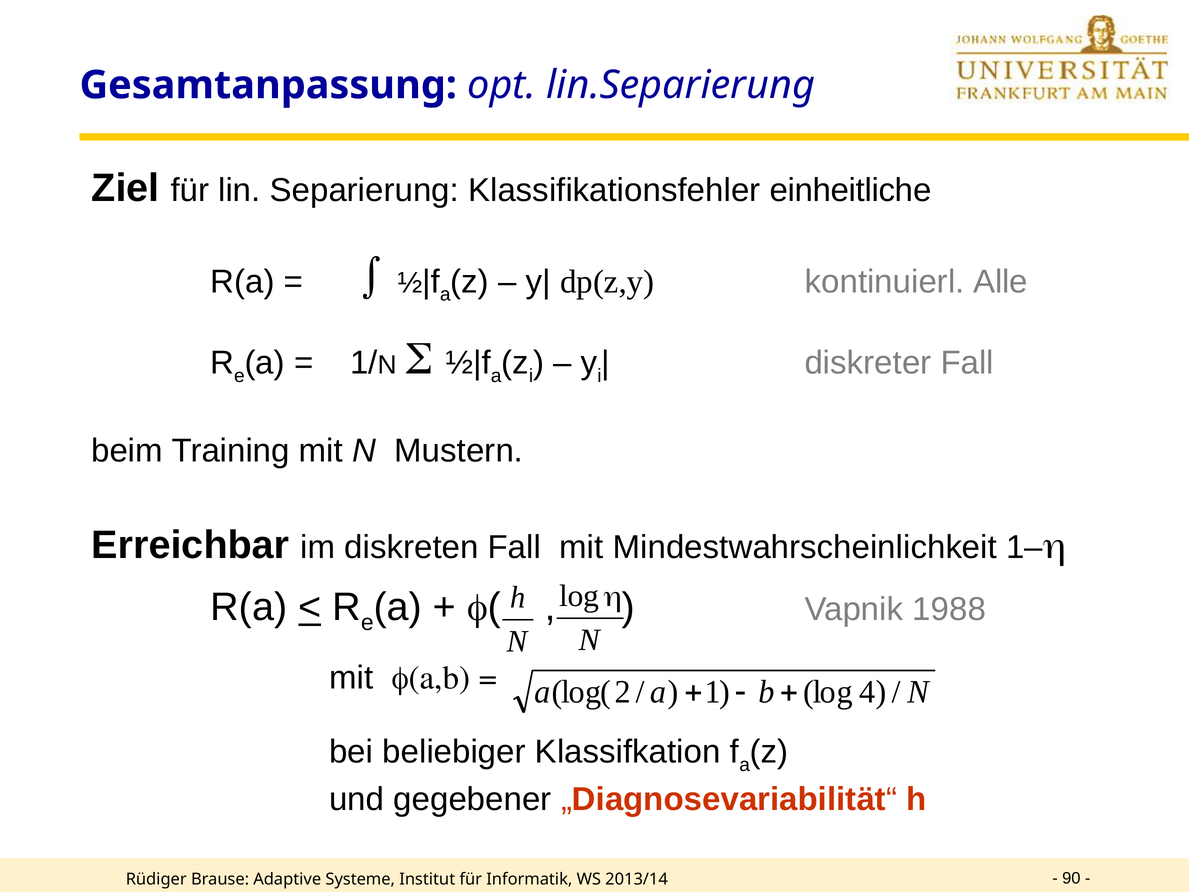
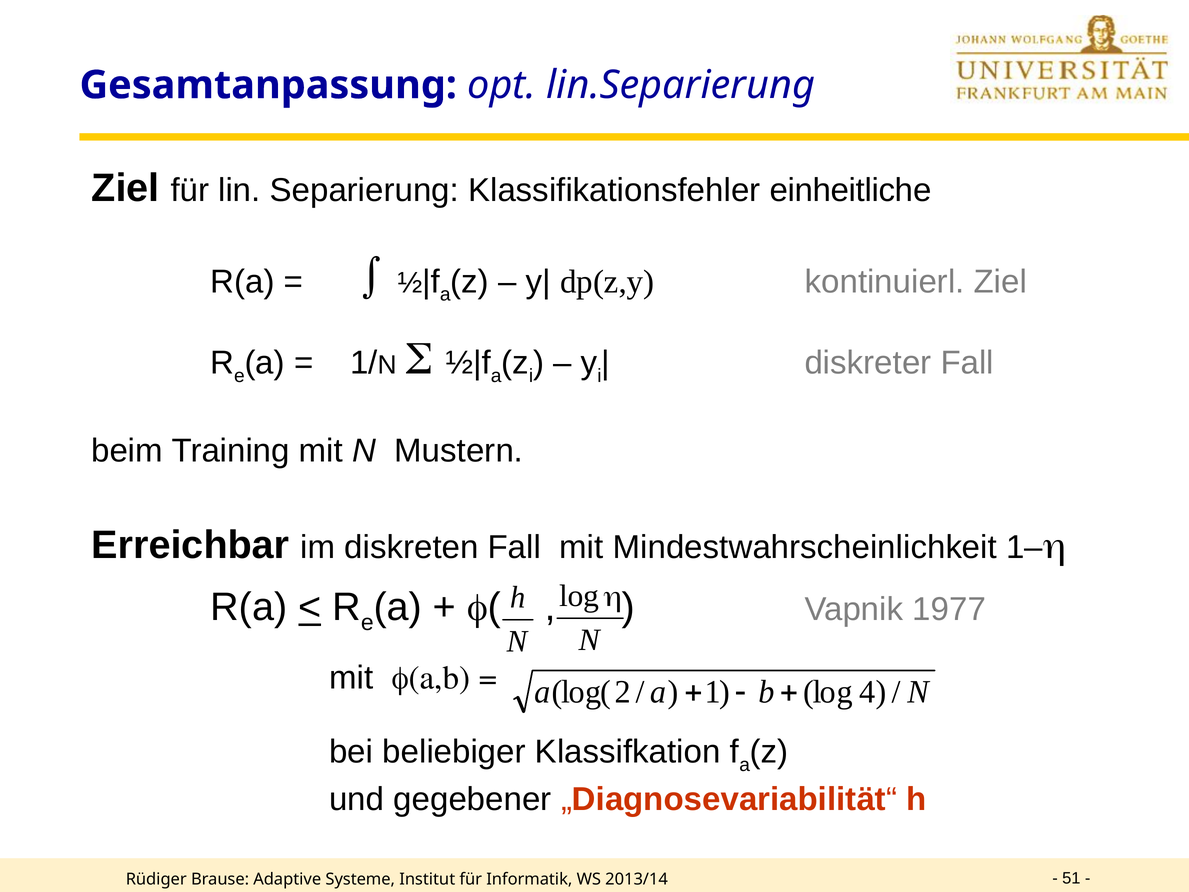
kontinuierl Alle: Alle -> Ziel (1000, 282)
1988: 1988 -> 1977 (949, 609)
90: 90 -> 51 (1071, 878)
